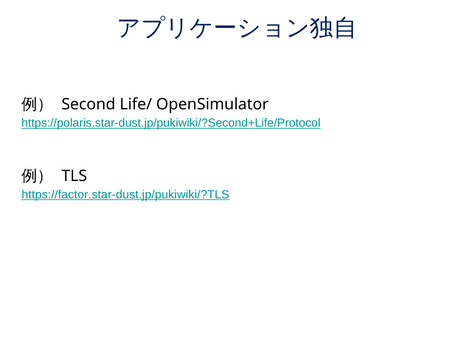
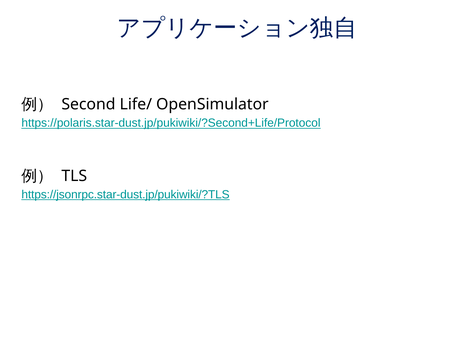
https://factor.star-dust.jp/pukiwiki/?TLS: https://factor.star-dust.jp/pukiwiki/?TLS -> https://jsonrpc.star-dust.jp/pukiwiki/?TLS (126, 195)
